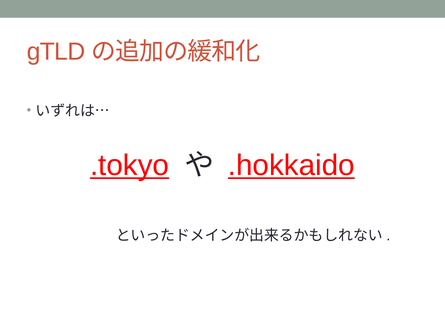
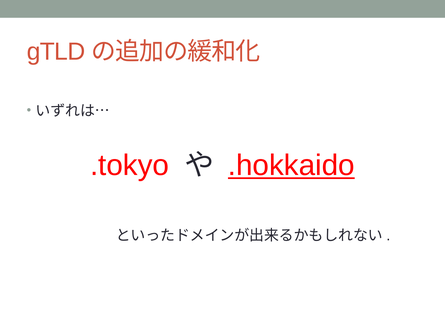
.tokyo underline: present -> none (130, 165)
